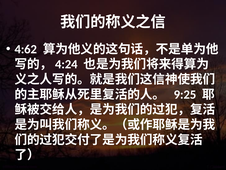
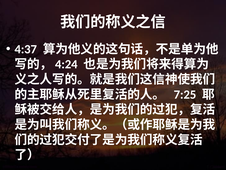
4:62: 4:62 -> 4:37 (26, 49)
9:25: 9:25 -> 7:25 (185, 94)
